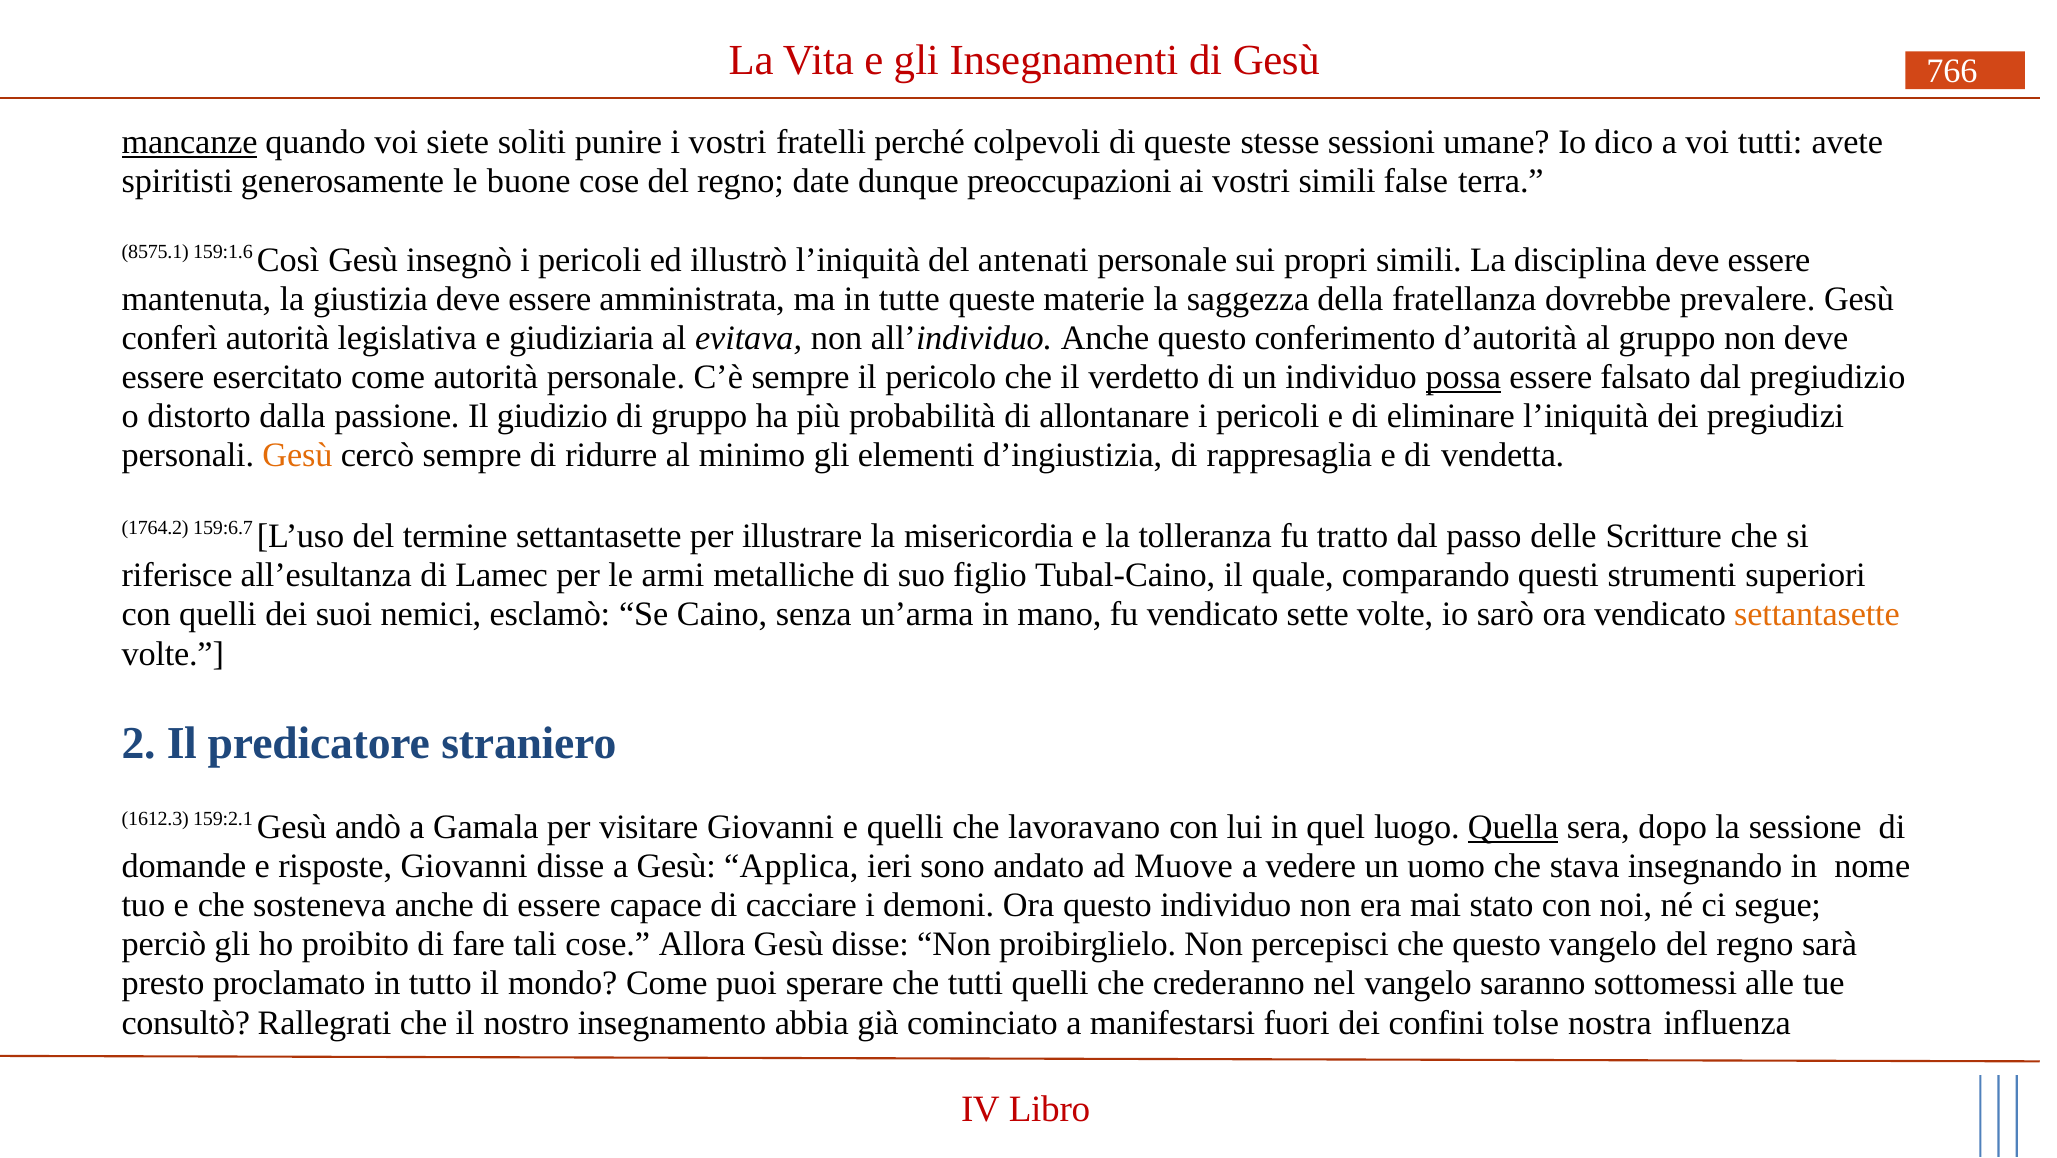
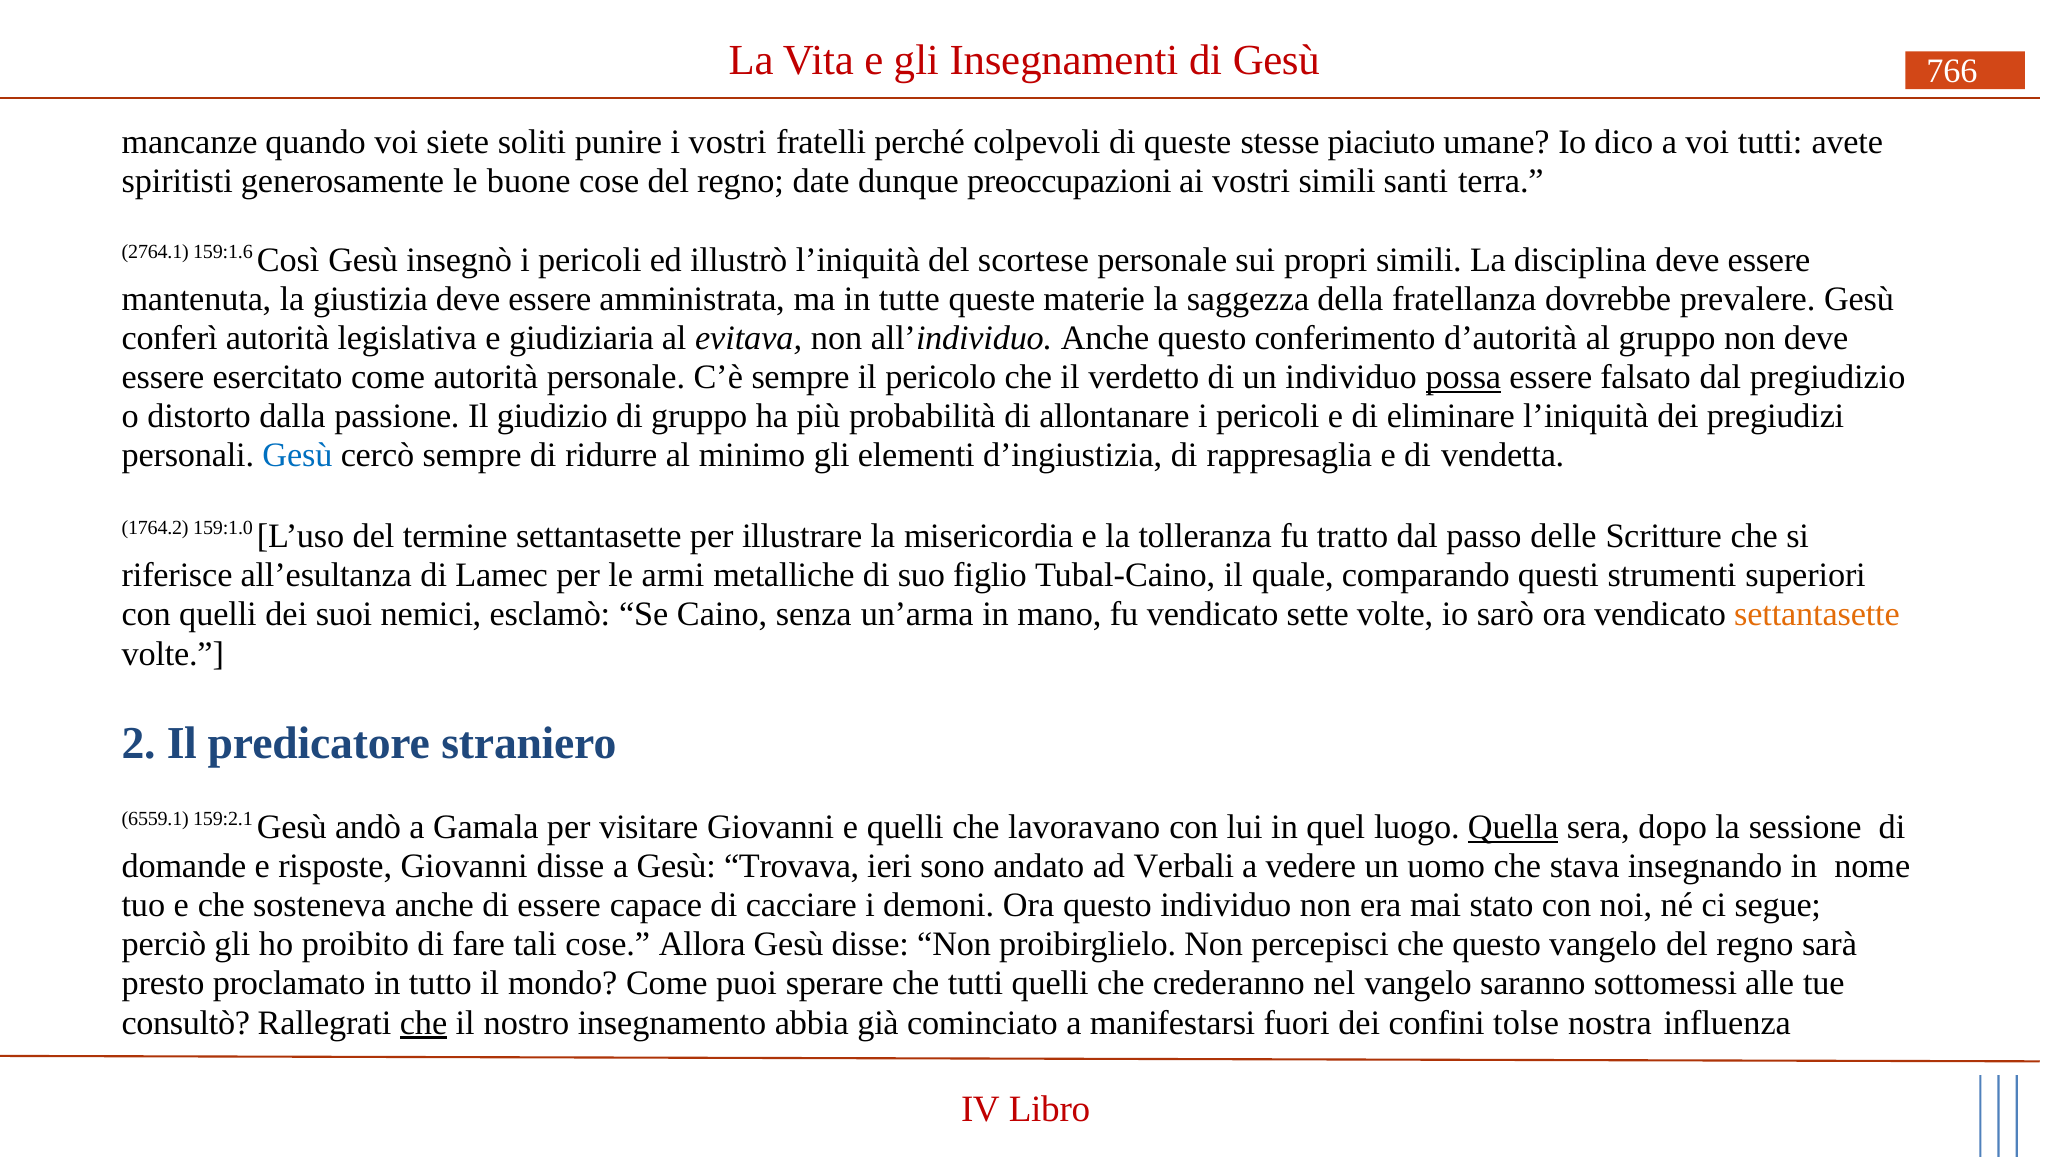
mancanze underline: present -> none (190, 142)
sessioni: sessioni -> piaciuto (1382, 142)
false: false -> santi (1416, 182)
8575.1: 8575.1 -> 2764.1 (155, 252)
antenati: antenati -> scortese (1033, 260)
Gesù colour: orange -> blue (298, 456)
159:6.7: 159:6.7 -> 159:1.0 (223, 528)
1612.3: 1612.3 -> 6559.1 (155, 819)
Applica: Applica -> Trovava (792, 867)
Muove: Muove -> Verbali (1184, 867)
che underline: none -> present (424, 1023)
